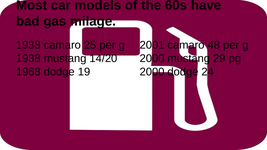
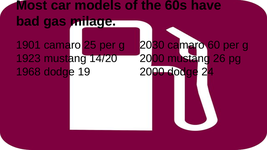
1938: 1938 -> 1901 (28, 45)
2001: 2001 -> 2030 (152, 45)
48: 48 -> 60 (214, 45)
1938: 1938 -> 1923 (28, 59)
29: 29 -> 26 (219, 59)
